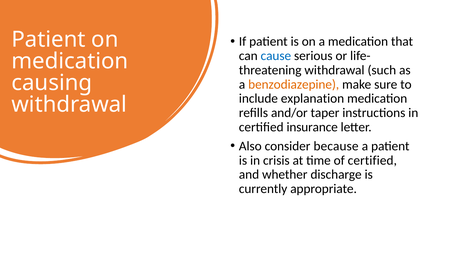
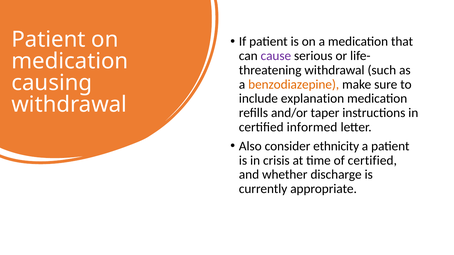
cause colour: blue -> purple (276, 56)
insurance: insurance -> informed (312, 127)
because: because -> ethnicity (336, 146)
